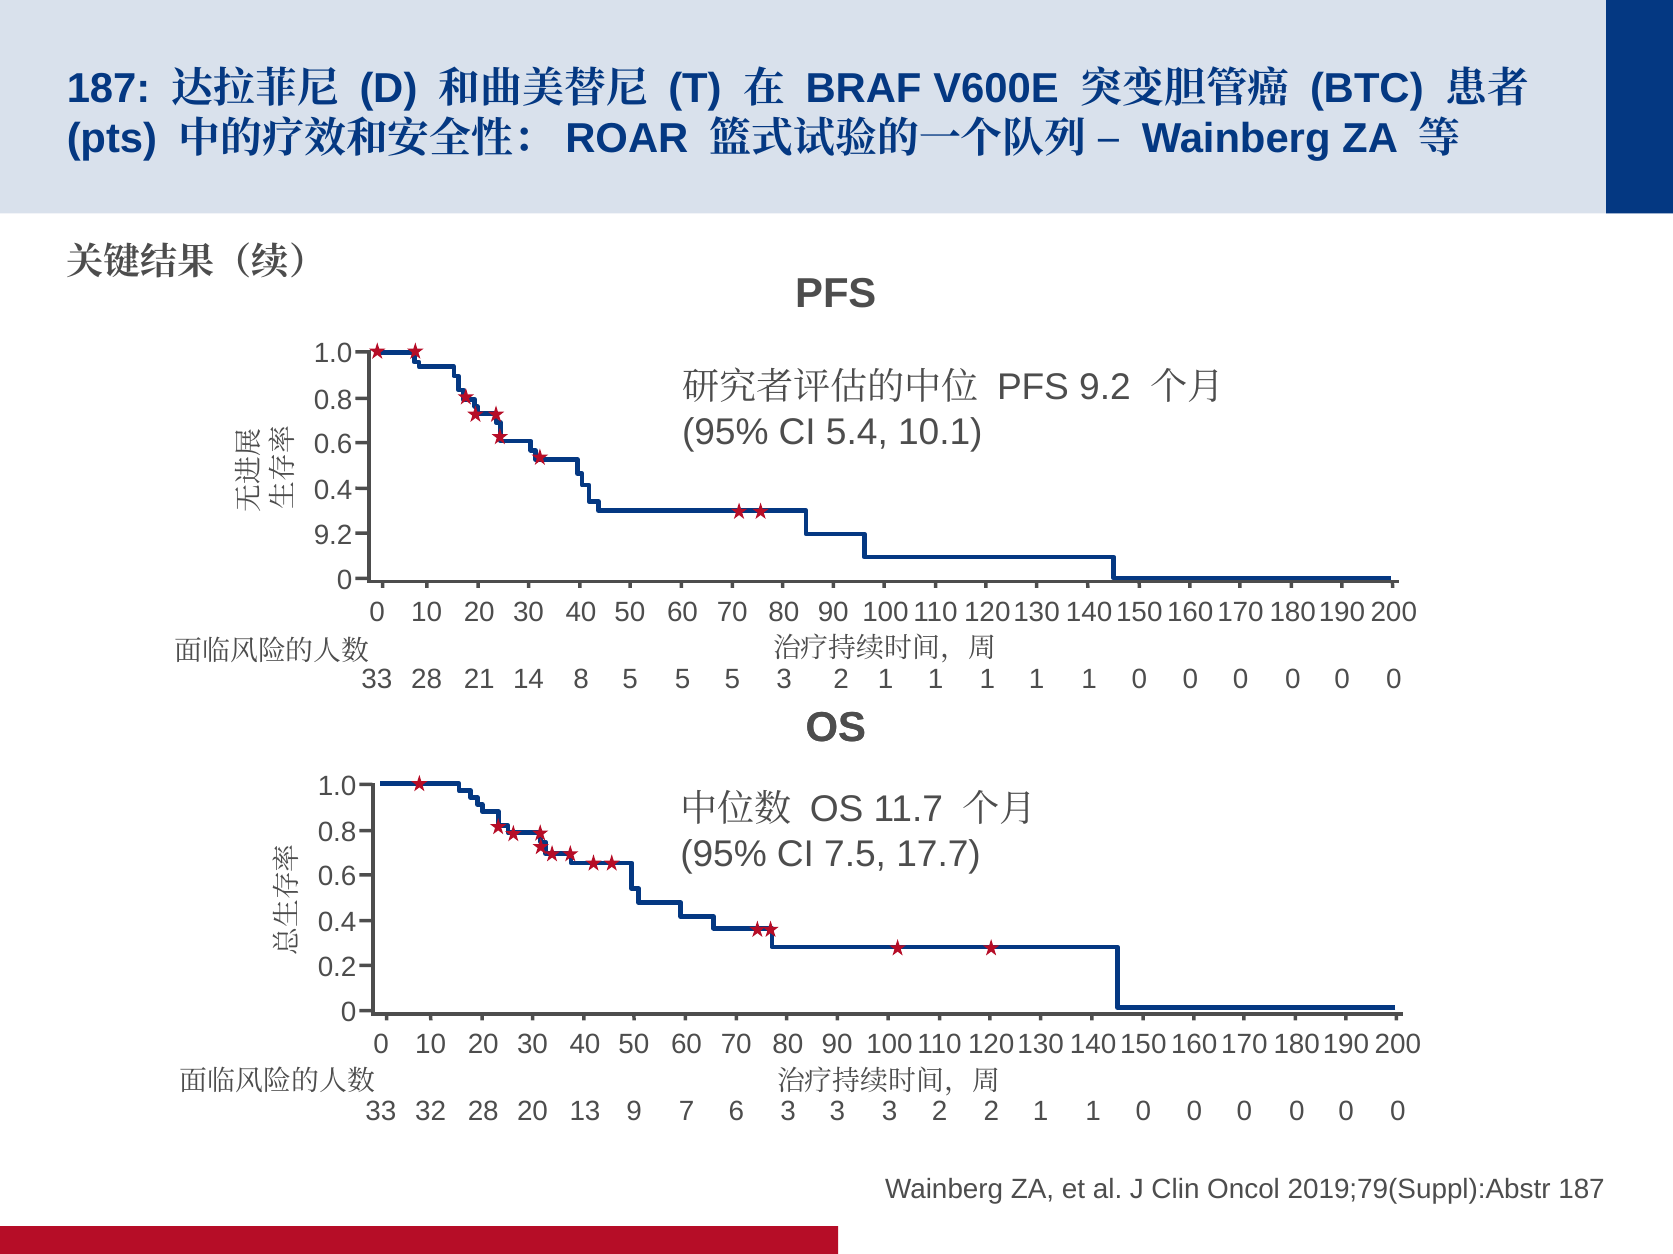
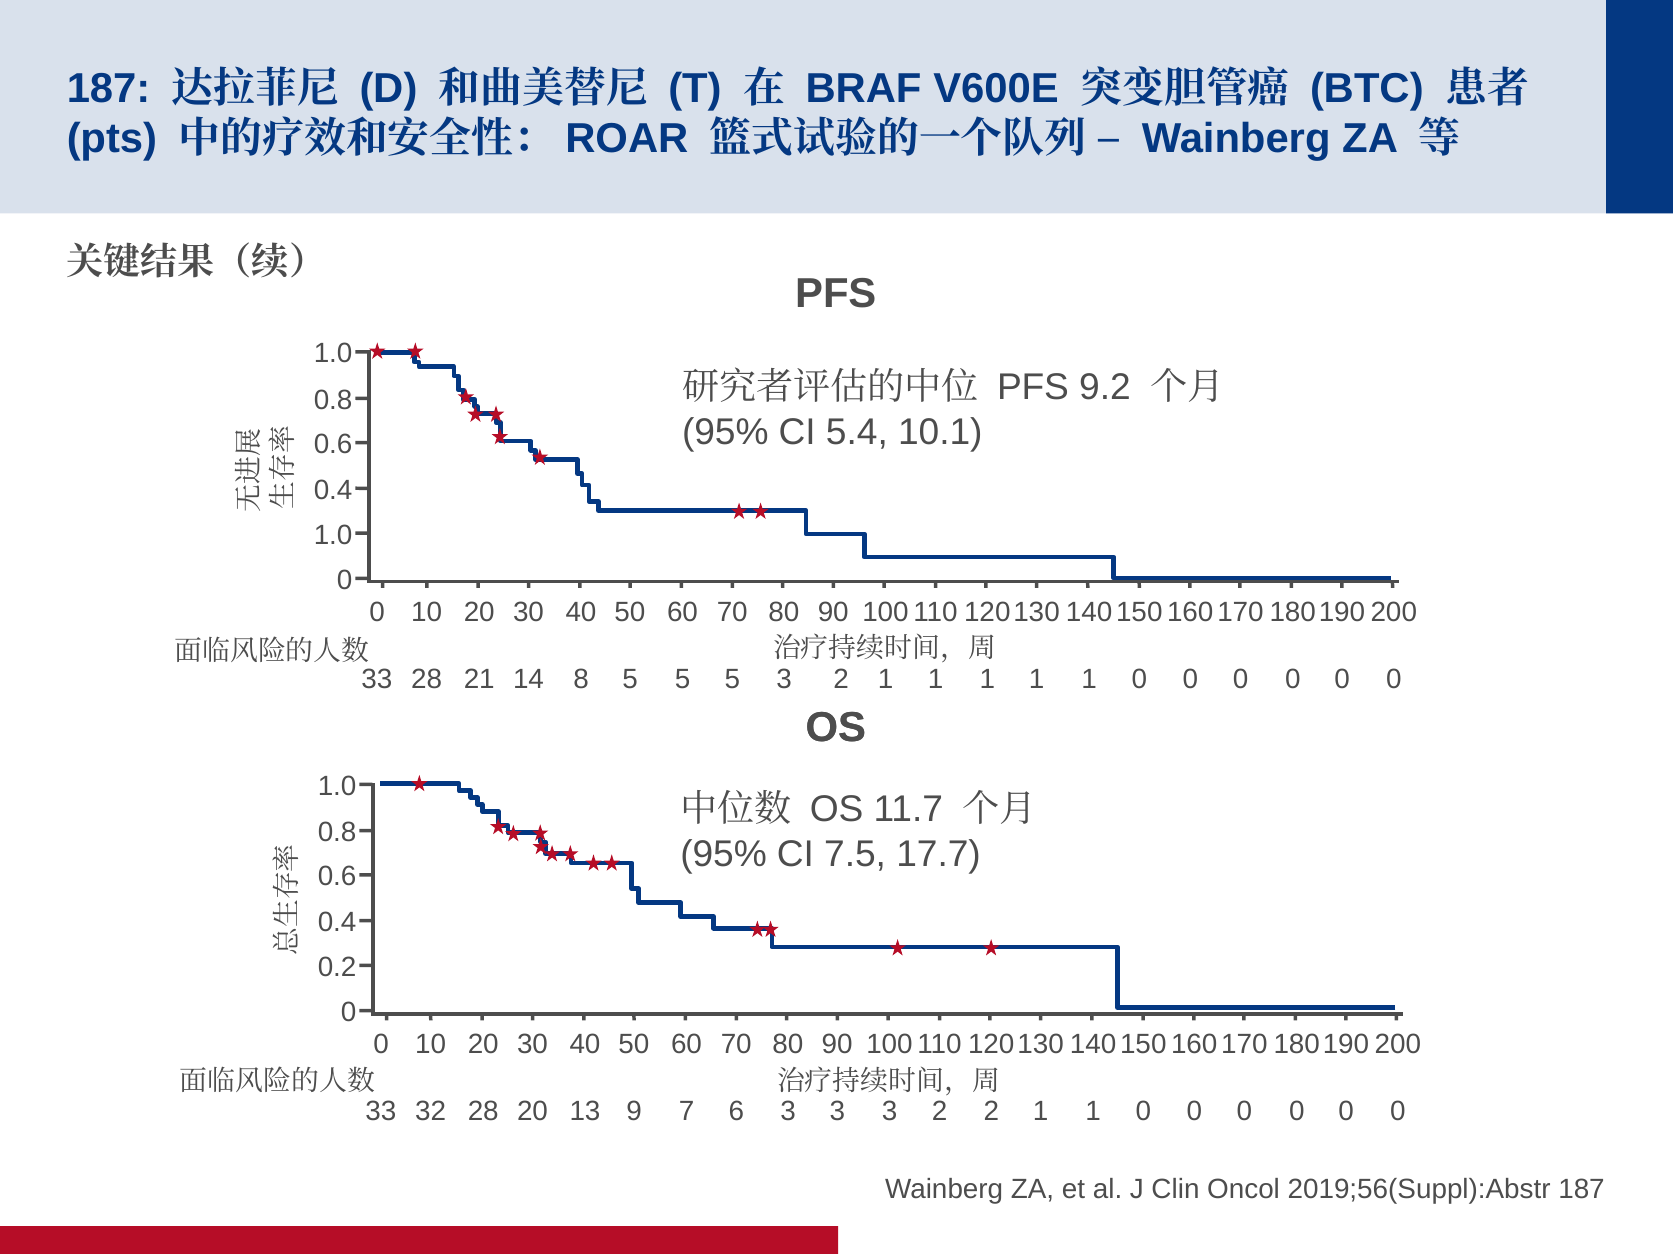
9.2: 9.2 -> 1.0 (333, 535)
2019;79(Suppl):Abstr: 2019;79(Suppl):Abstr -> 2019;56(Suppl):Abstr (1419, 1190)
